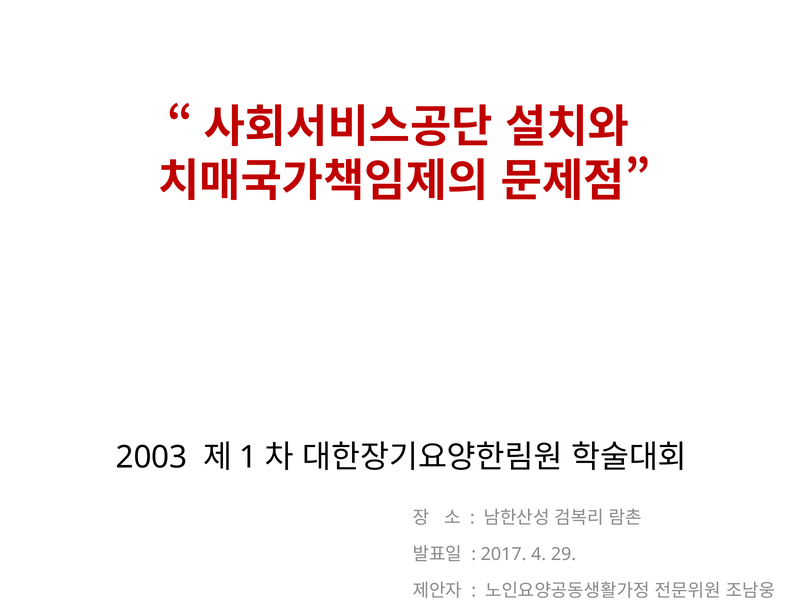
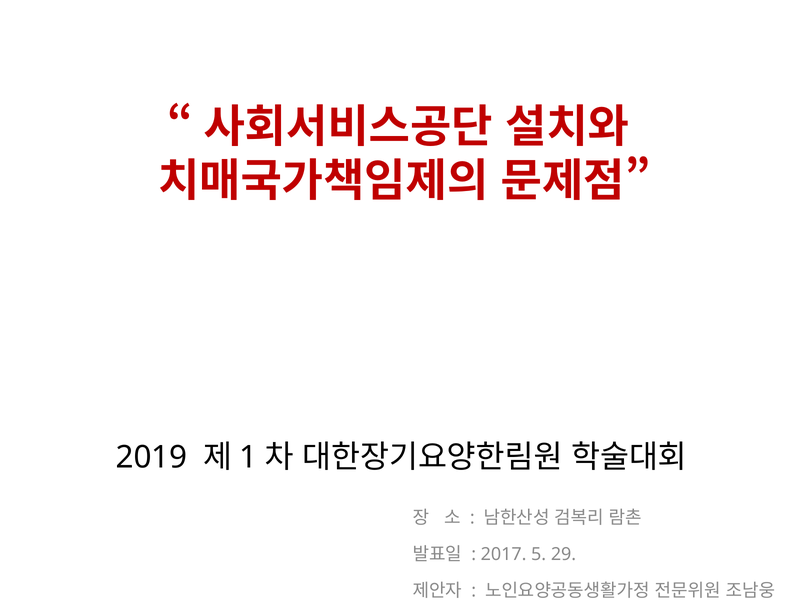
2003: 2003 -> 2019 (152, 457)
4: 4 -> 5 (539, 554)
